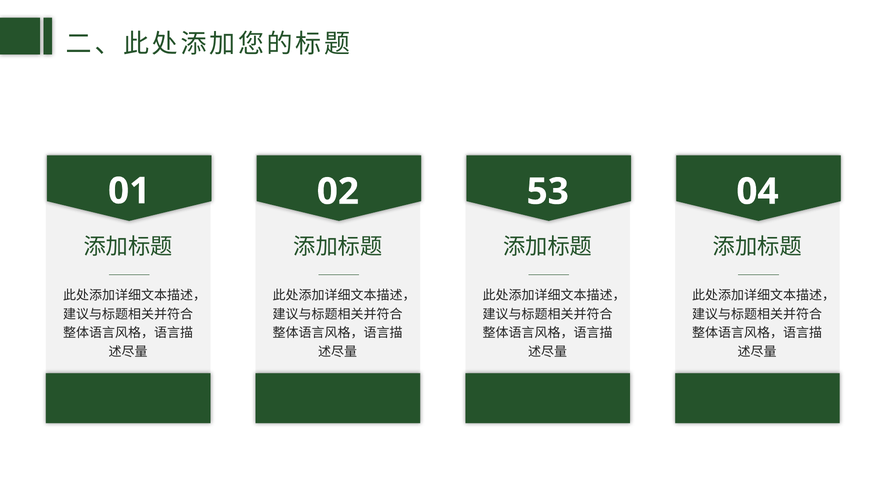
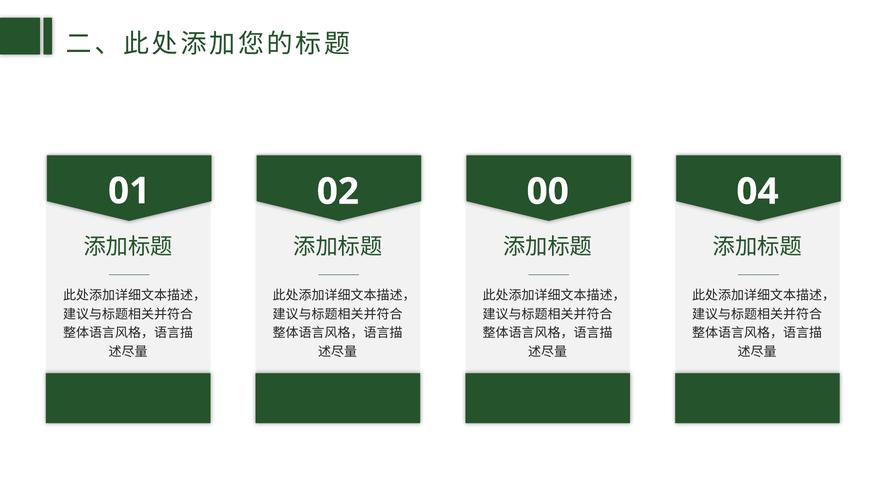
53: 53 -> 00 (548, 191)
